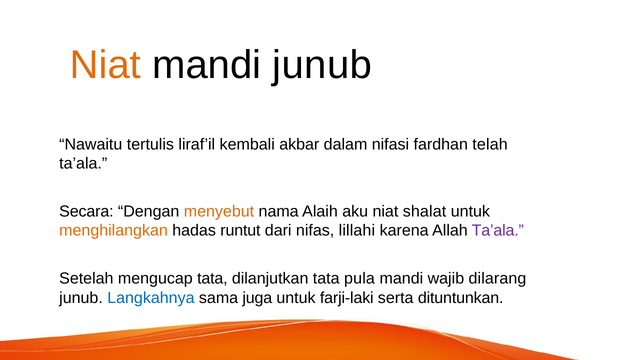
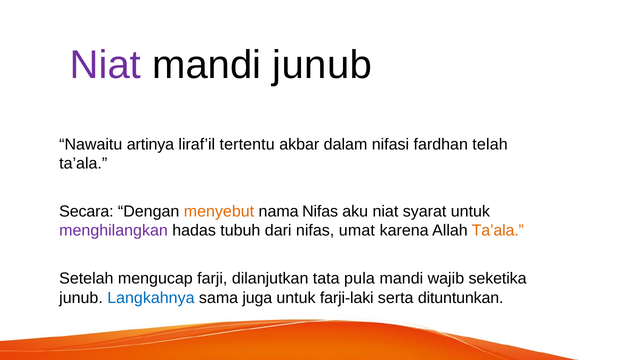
Niat colour: orange -> purple (106, 65)
tertulis: tertulis -> artinya (150, 145)
kembali: kembali -> tertentu (247, 145)
nama Alaih: Alaih -> Nifas (320, 212)
shalat: shalat -> syarat (425, 212)
menghilangkan colour: orange -> purple (114, 231)
runtut: runtut -> tubuh (240, 231)
lillahi: lillahi -> umat (357, 231)
Ta’ala colour: purple -> orange (498, 231)
mengucap tata: tata -> farji (212, 279)
dilarang: dilarang -> seketika (498, 279)
